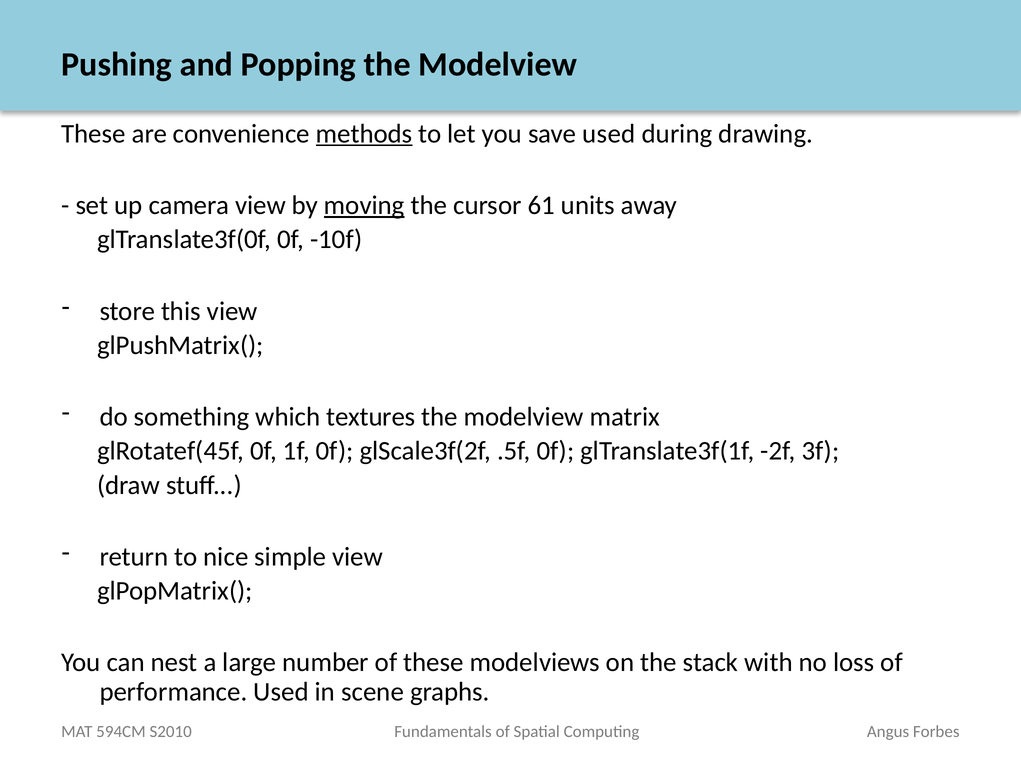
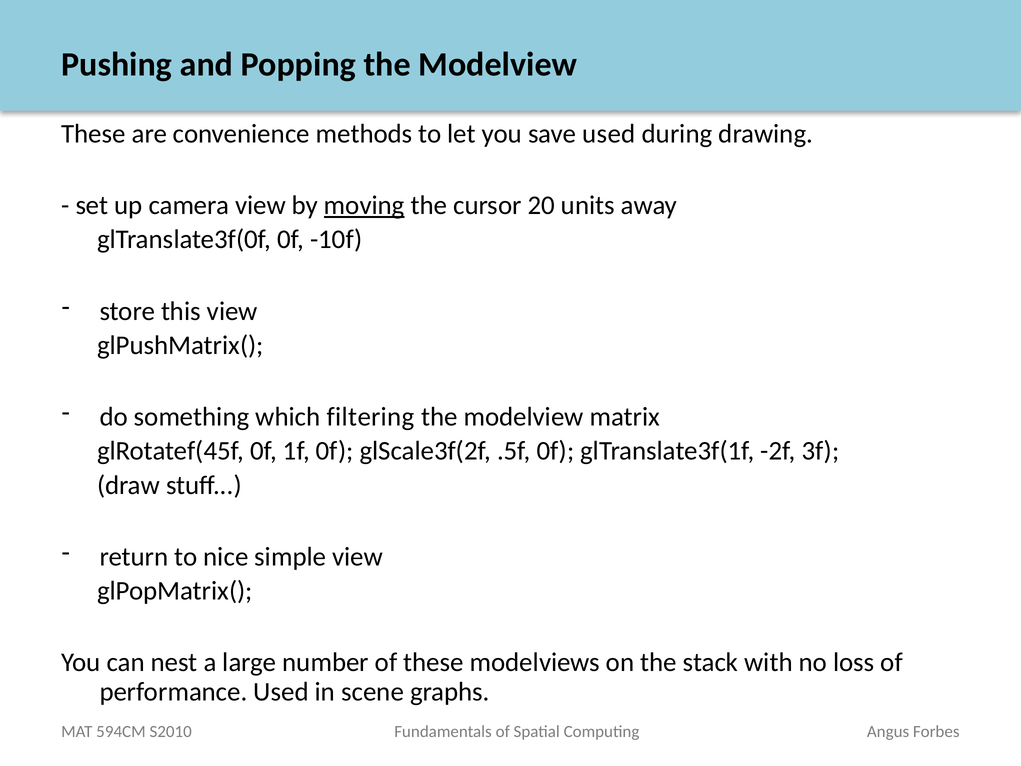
methods underline: present -> none (364, 134)
61: 61 -> 20 (541, 205)
textures: textures -> filtering (371, 417)
